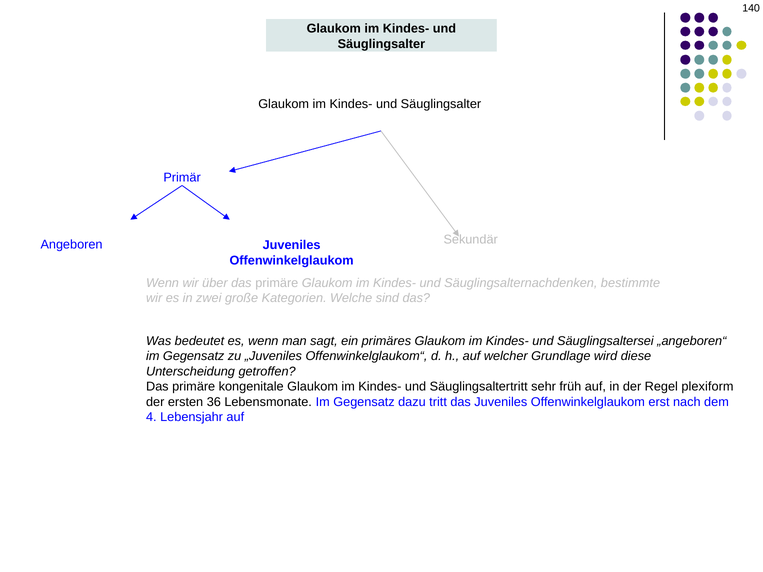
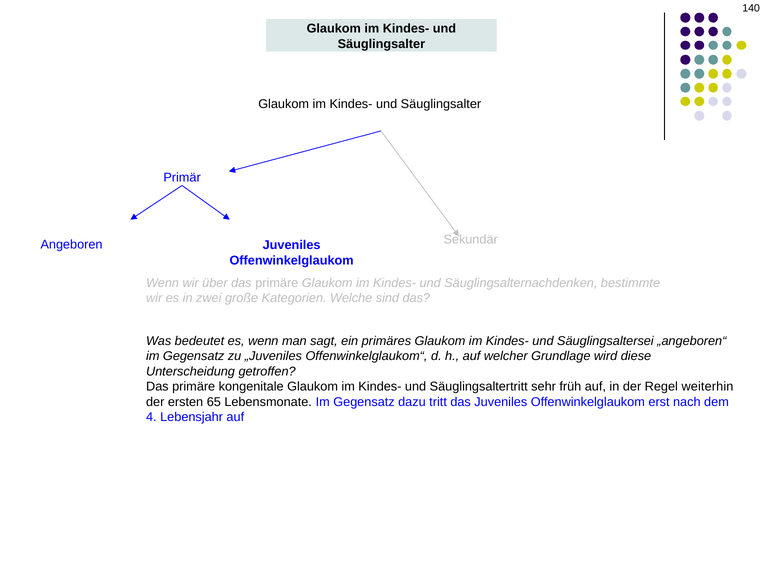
plexiform: plexiform -> weiterhin (707, 387)
36: 36 -> 65 (214, 402)
